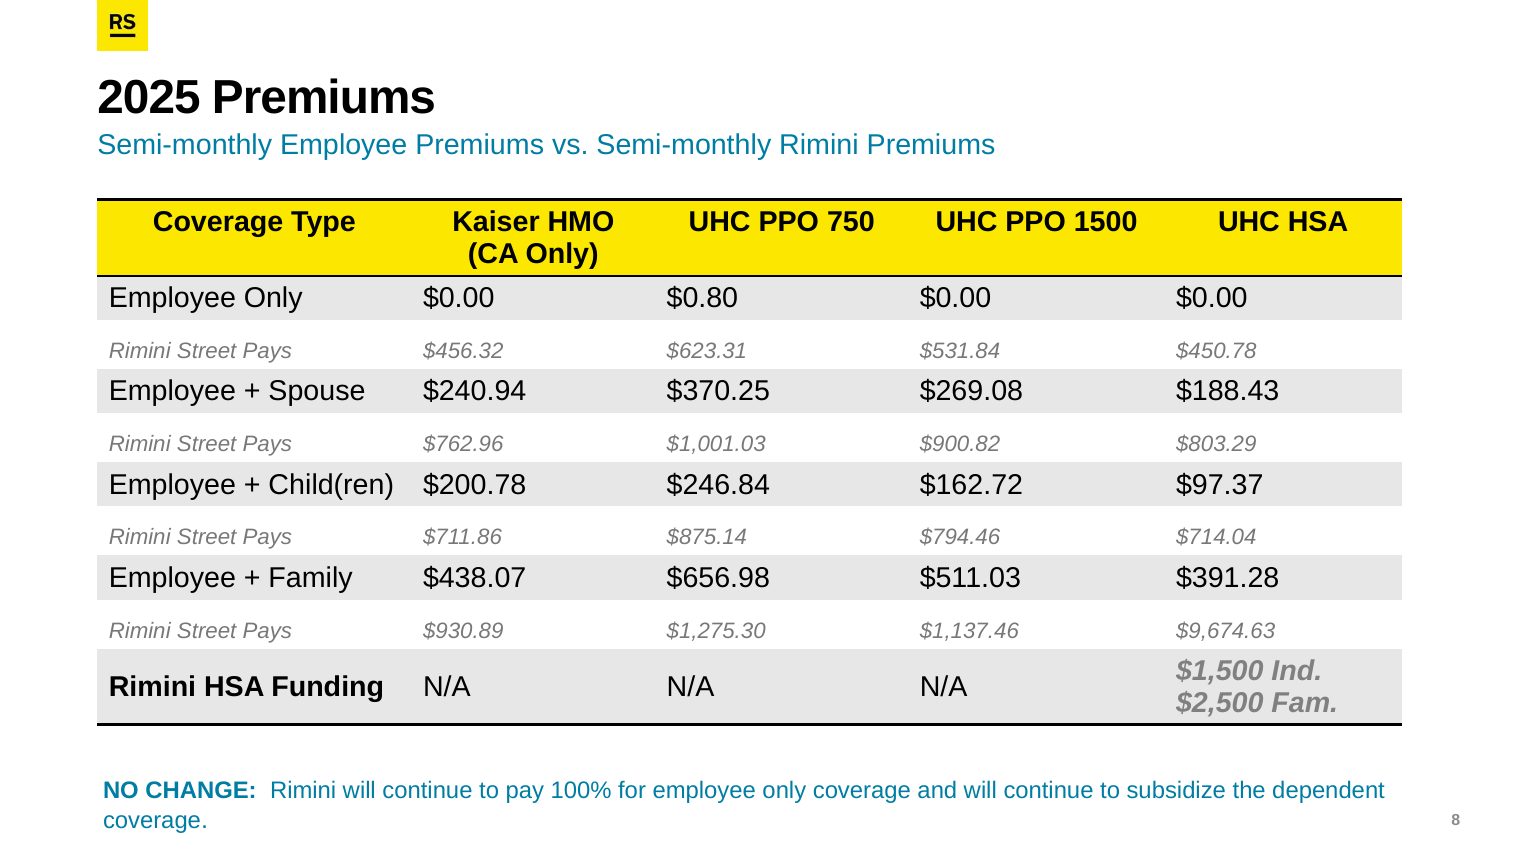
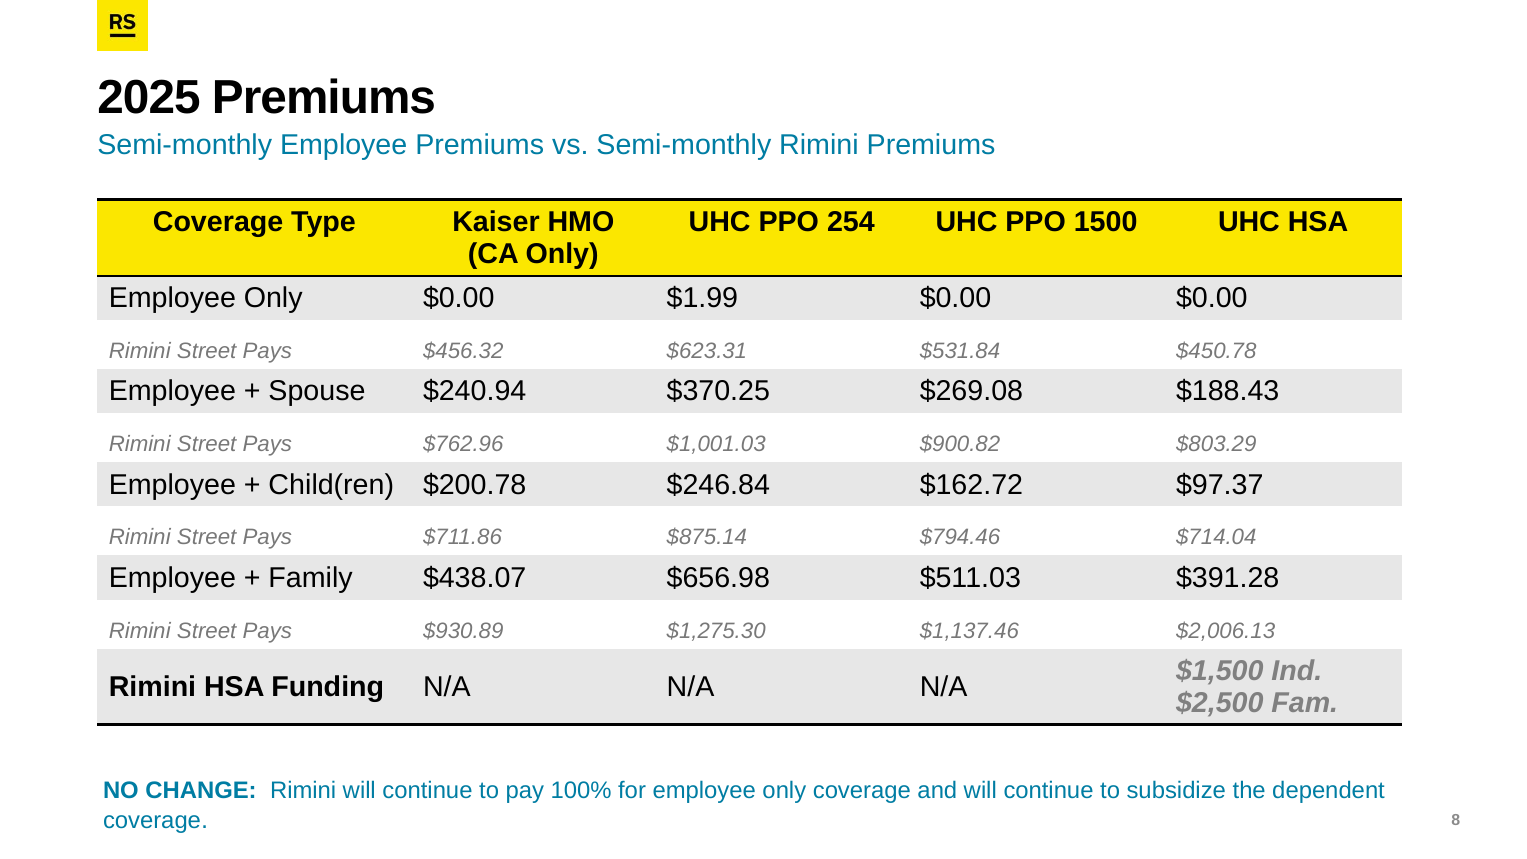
750: 750 -> 254 (851, 222)
$0.80: $0.80 -> $1.99 (702, 298)
$9,674.63: $9,674.63 -> $2,006.13 (1226, 631)
